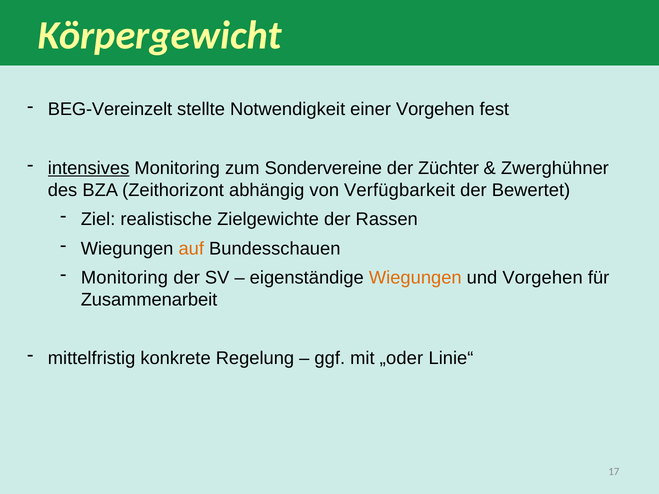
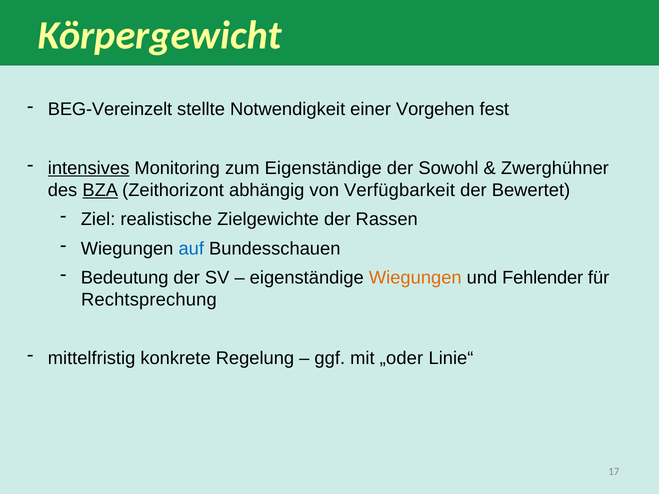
zum Sondervereine: Sondervereine -> Eigenständige (323, 168)
Züchter: Züchter -> Sowohl (448, 168)
BZA underline: none -> present (100, 190)
auf colour: orange -> blue (191, 249)
Monitoring: Monitoring -> Bedeutung (125, 278)
und Vorgehen: Vorgehen -> Fehlender (543, 278)
Zusammenarbeit: Zusammenarbeit -> Rechtsprechung (149, 300)
